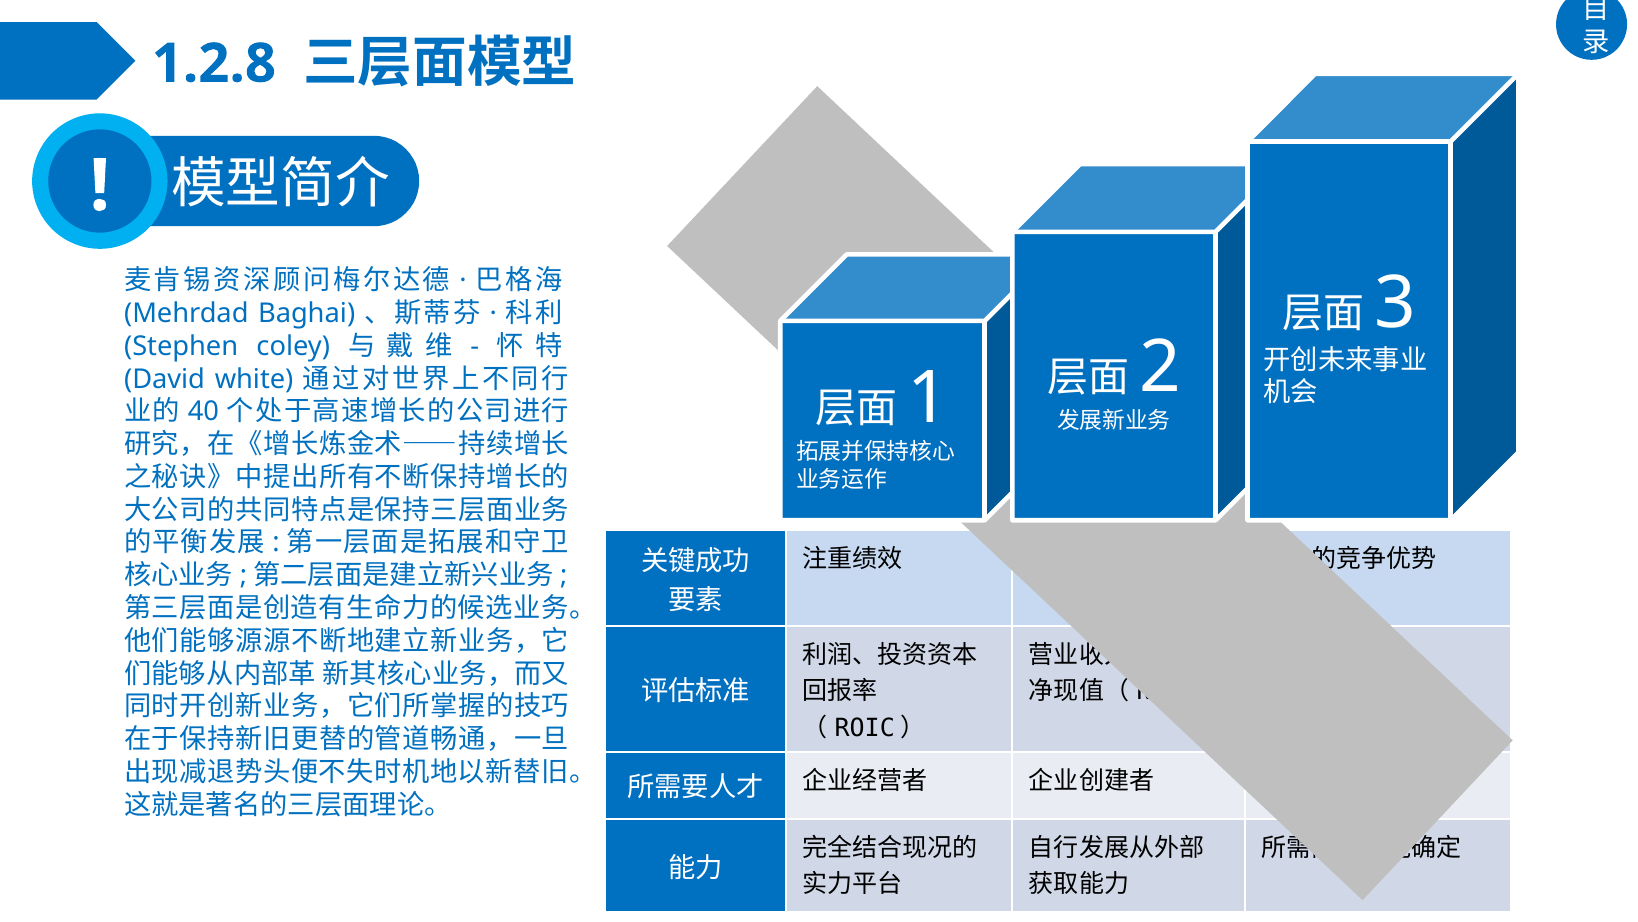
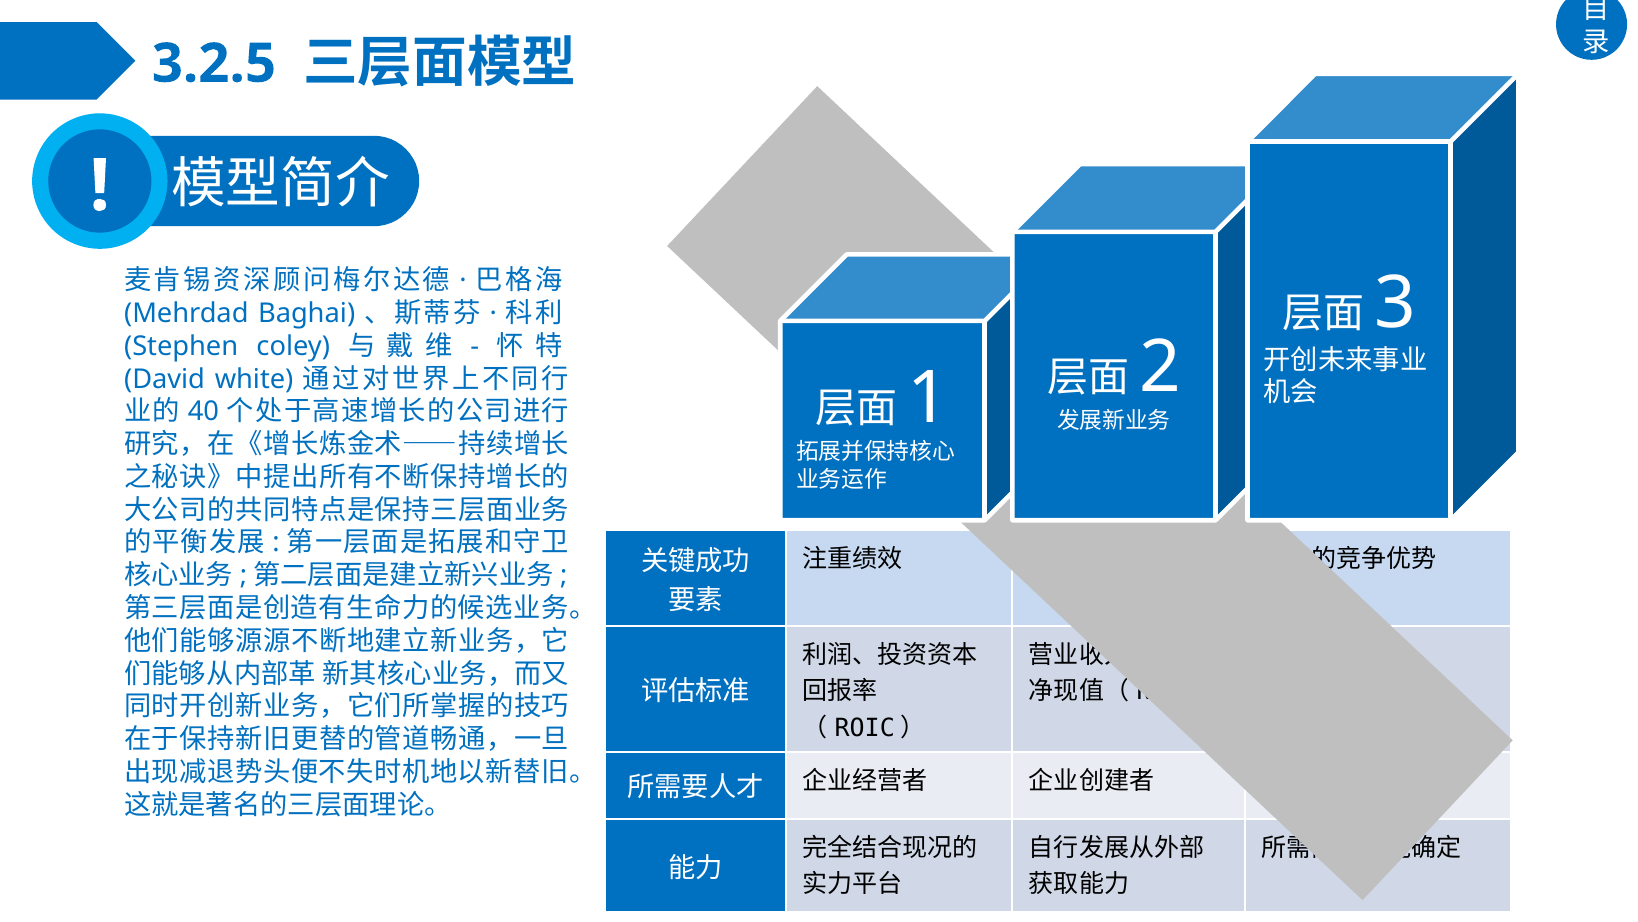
1.2.8: 1.2.8 -> 3.2.5 (214, 64)
